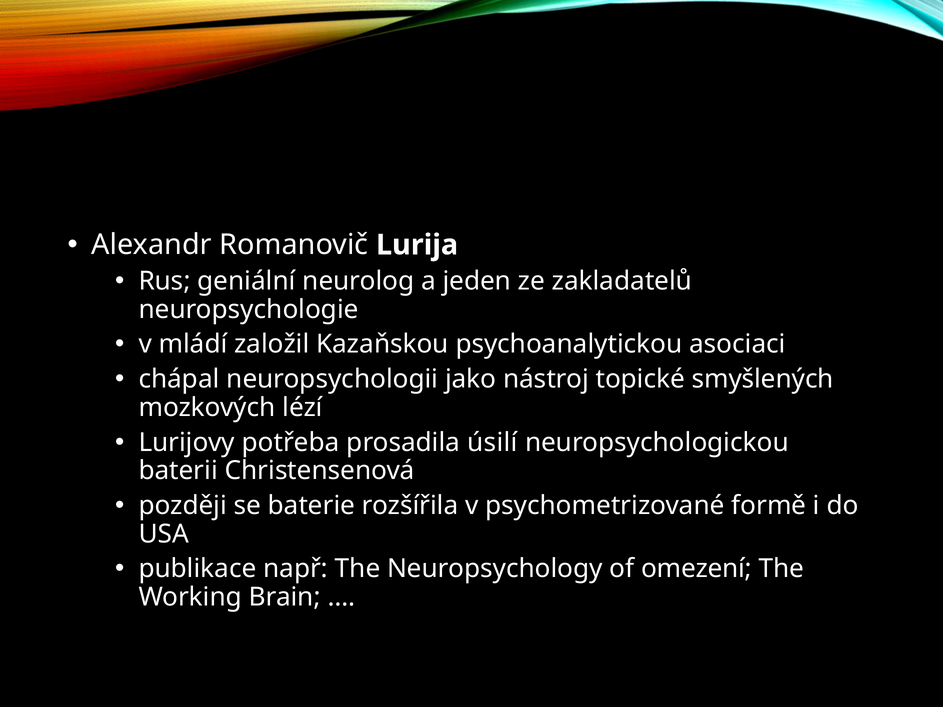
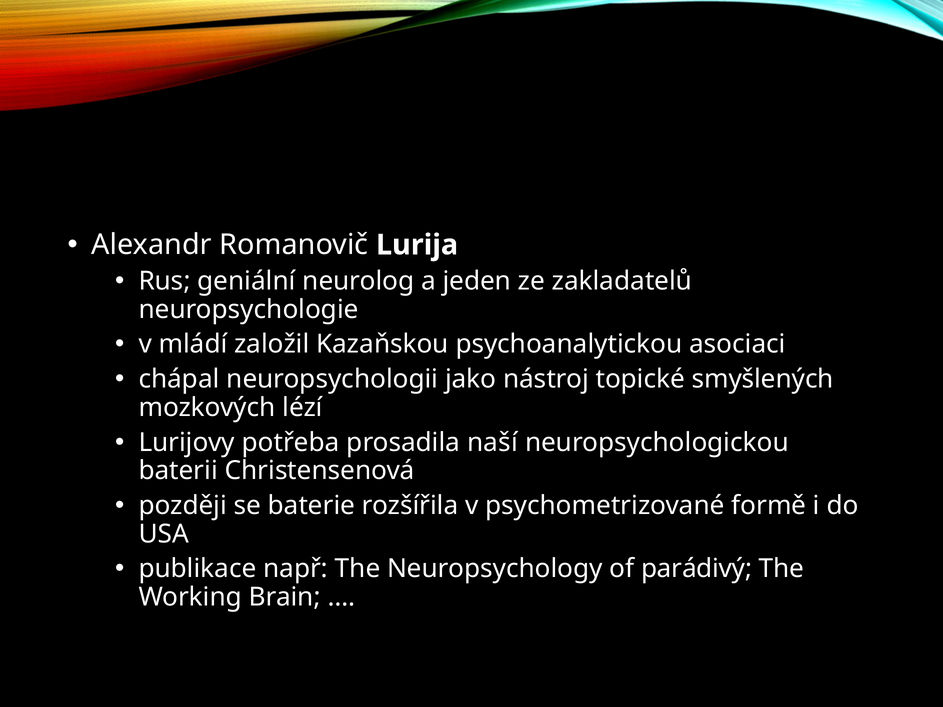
úsilí: úsilí -> naší (493, 443)
omezení: omezení -> parádivý (697, 569)
